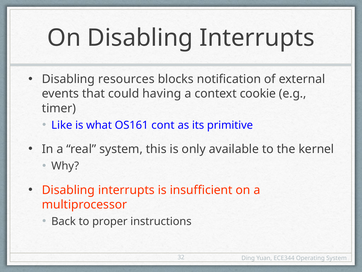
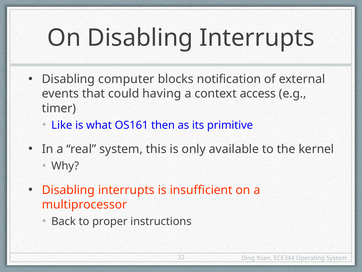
resources: resources -> computer (126, 79)
cookie: cookie -> access (258, 94)
cont: cont -> then (163, 125)
